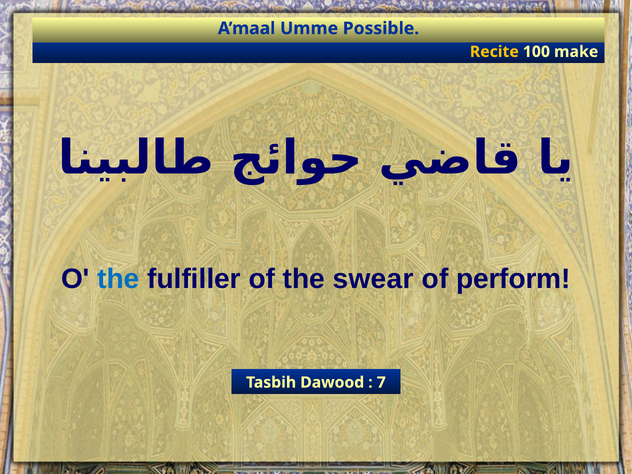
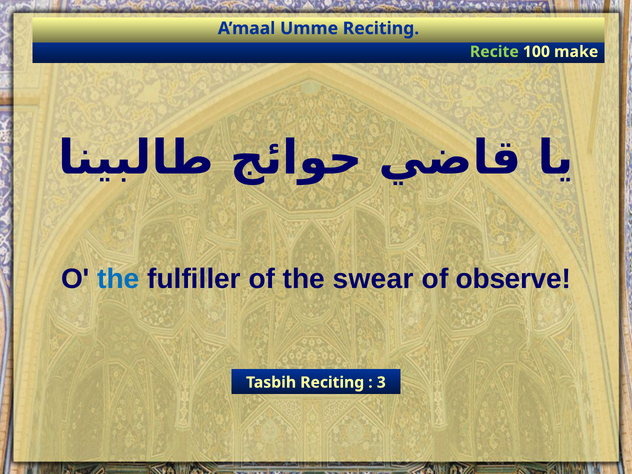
Umme Possible: Possible -> Reciting (381, 28)
Recite colour: yellow -> light green (494, 52)
perform: perform -> observe (513, 279)
Tasbih Dawood: Dawood -> Reciting (332, 382)
7: 7 -> 3 (381, 382)
